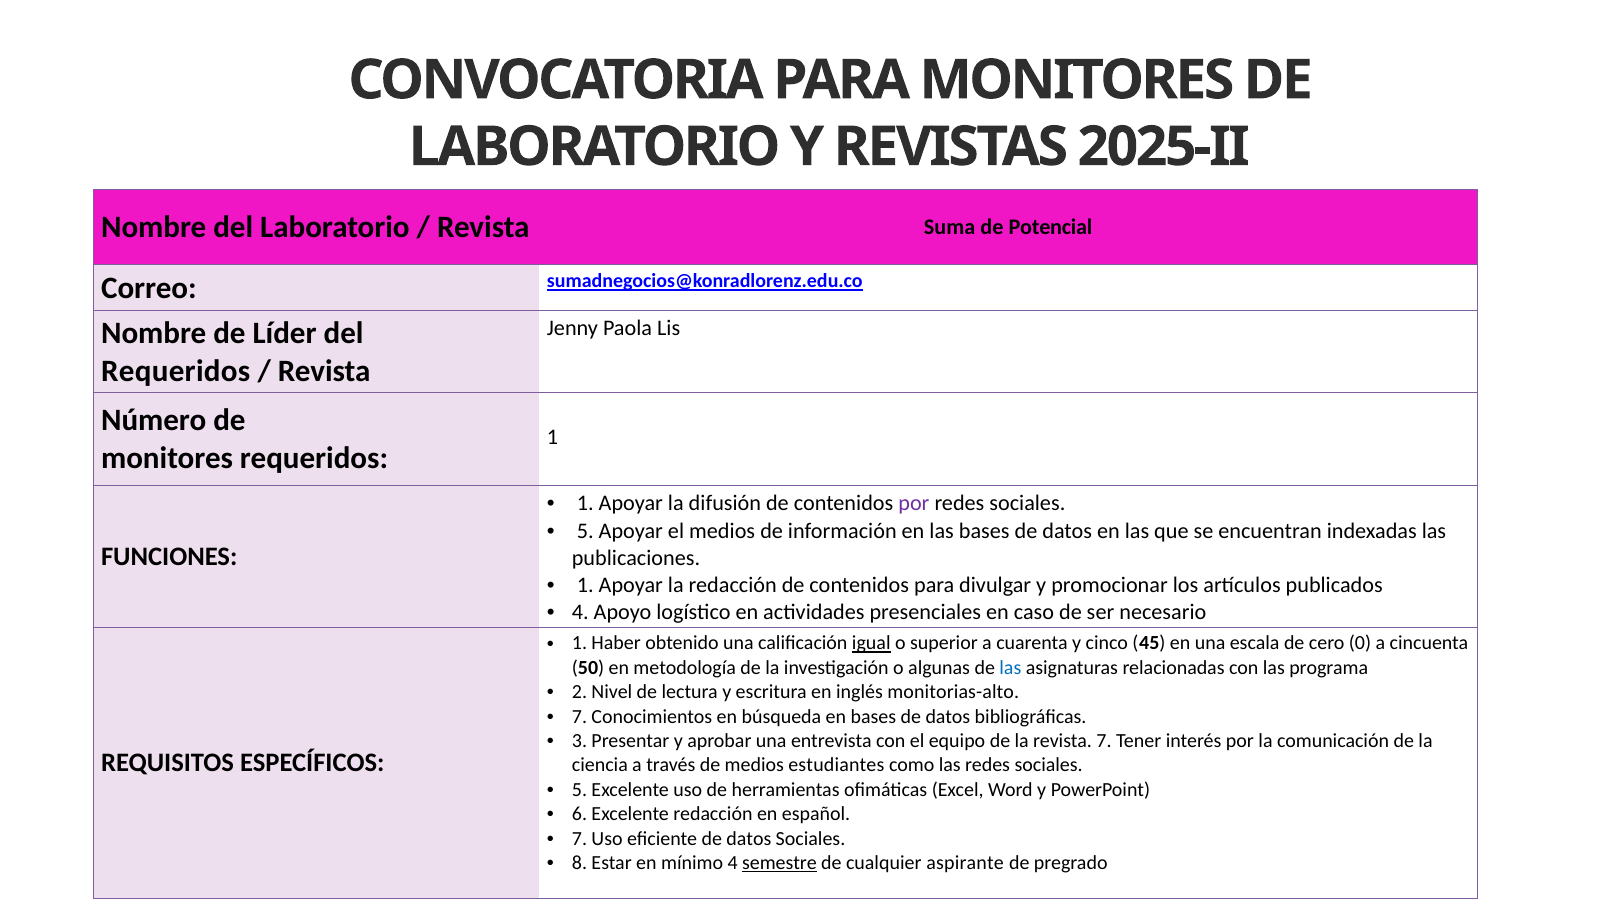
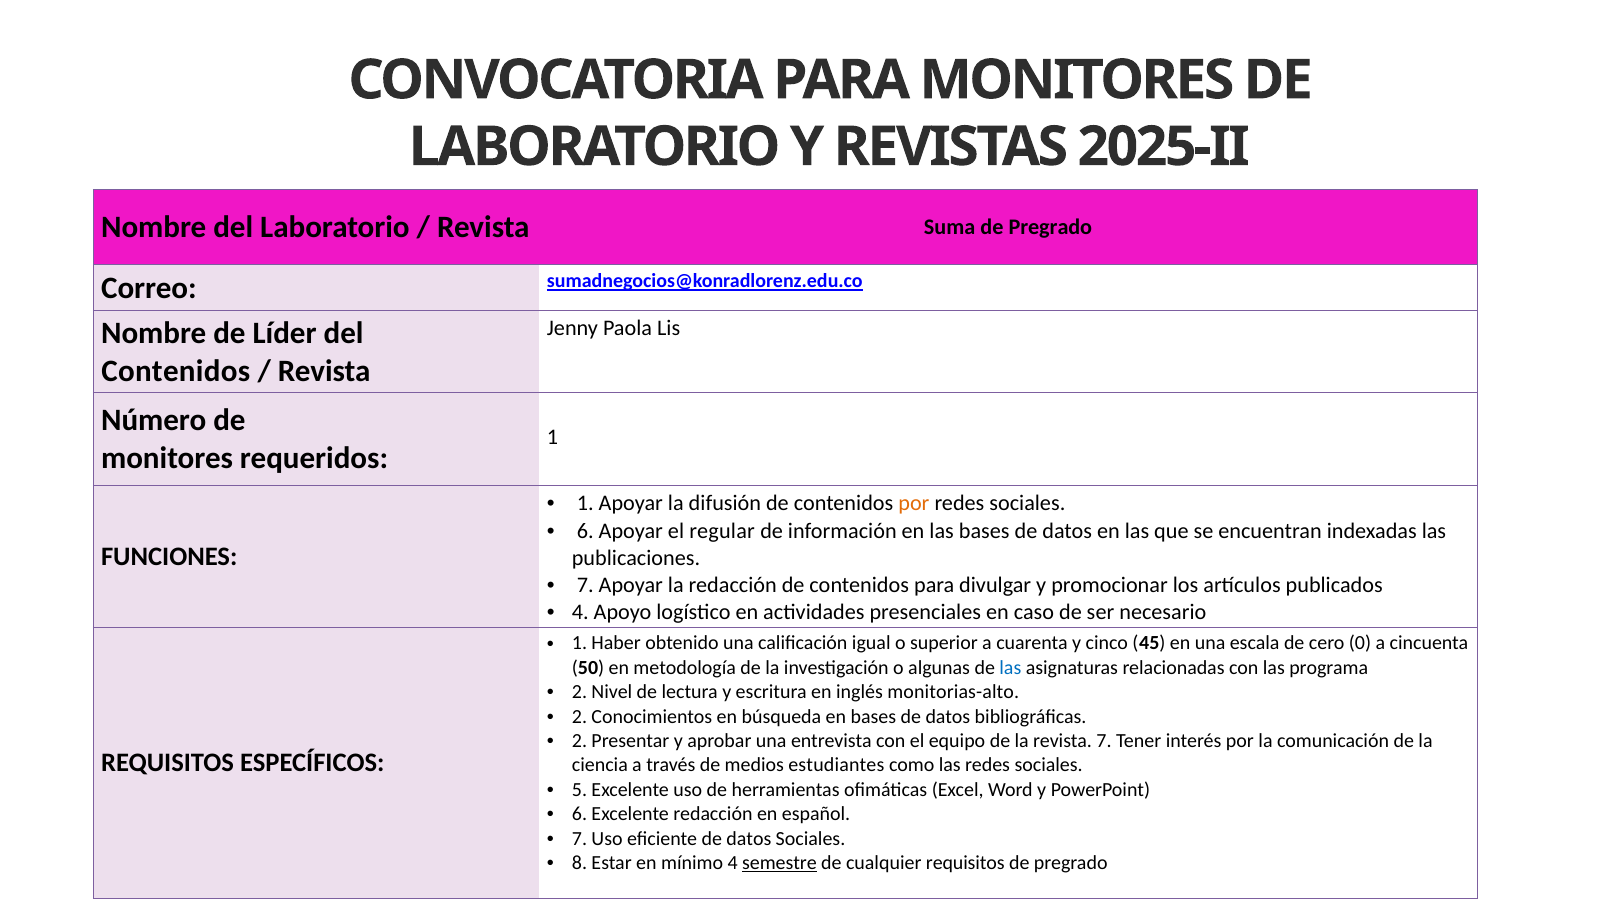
Suma de Potencial: Potencial -> Pregrado (1050, 227)
Requeridos: Requeridos -> Contenidos (176, 371)
por colour: purple -> orange (914, 503)
5: 5 -> 6 (585, 530)
el medios: medios -> regular (722, 530)
1: 1 -> 7 (585, 585)
igual underline: present -> none (871, 643)
7: 7 -> 2 (579, 716)
3: 3 -> 2 (579, 740)
cualquier aspirante: aspirante -> requisitos (965, 862)
